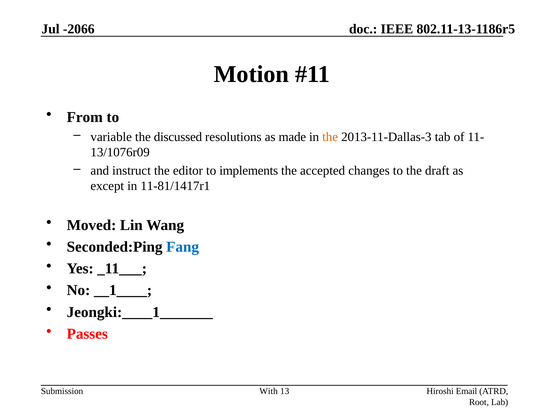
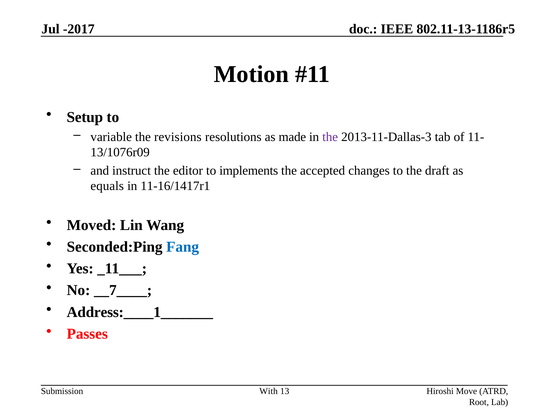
-2066: -2066 -> -2017 (79, 29)
From: From -> Setup (85, 117)
discussed: discussed -> revisions (178, 137)
the colour: orange -> purple (330, 137)
except: except -> equals (107, 186)
11-81/1417r1: 11-81/1417r1 -> 11-16/1417r1 (175, 186)
__1____: __1____ -> __7____ (123, 290)
Jeongki:____1_______: Jeongki:____1_______ -> Address:____1_______ (140, 312)
Email: Email -> Move (466, 391)
